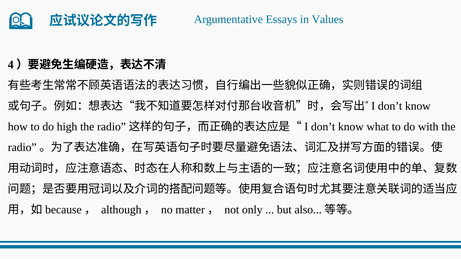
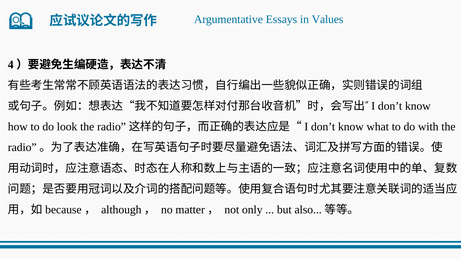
high: high -> look (67, 127)
